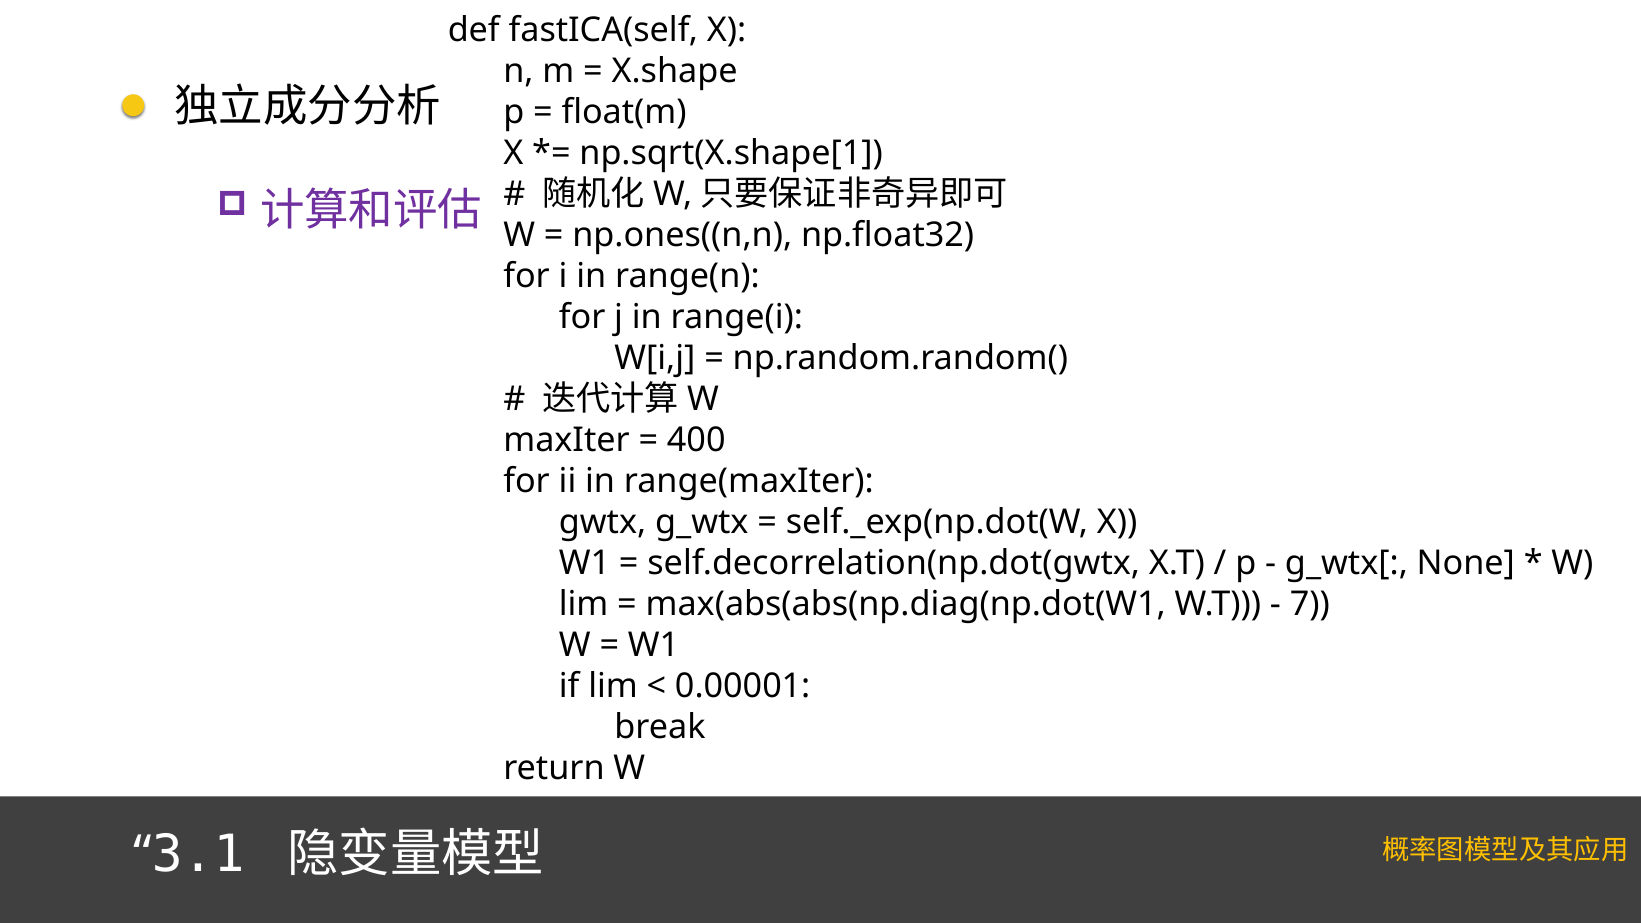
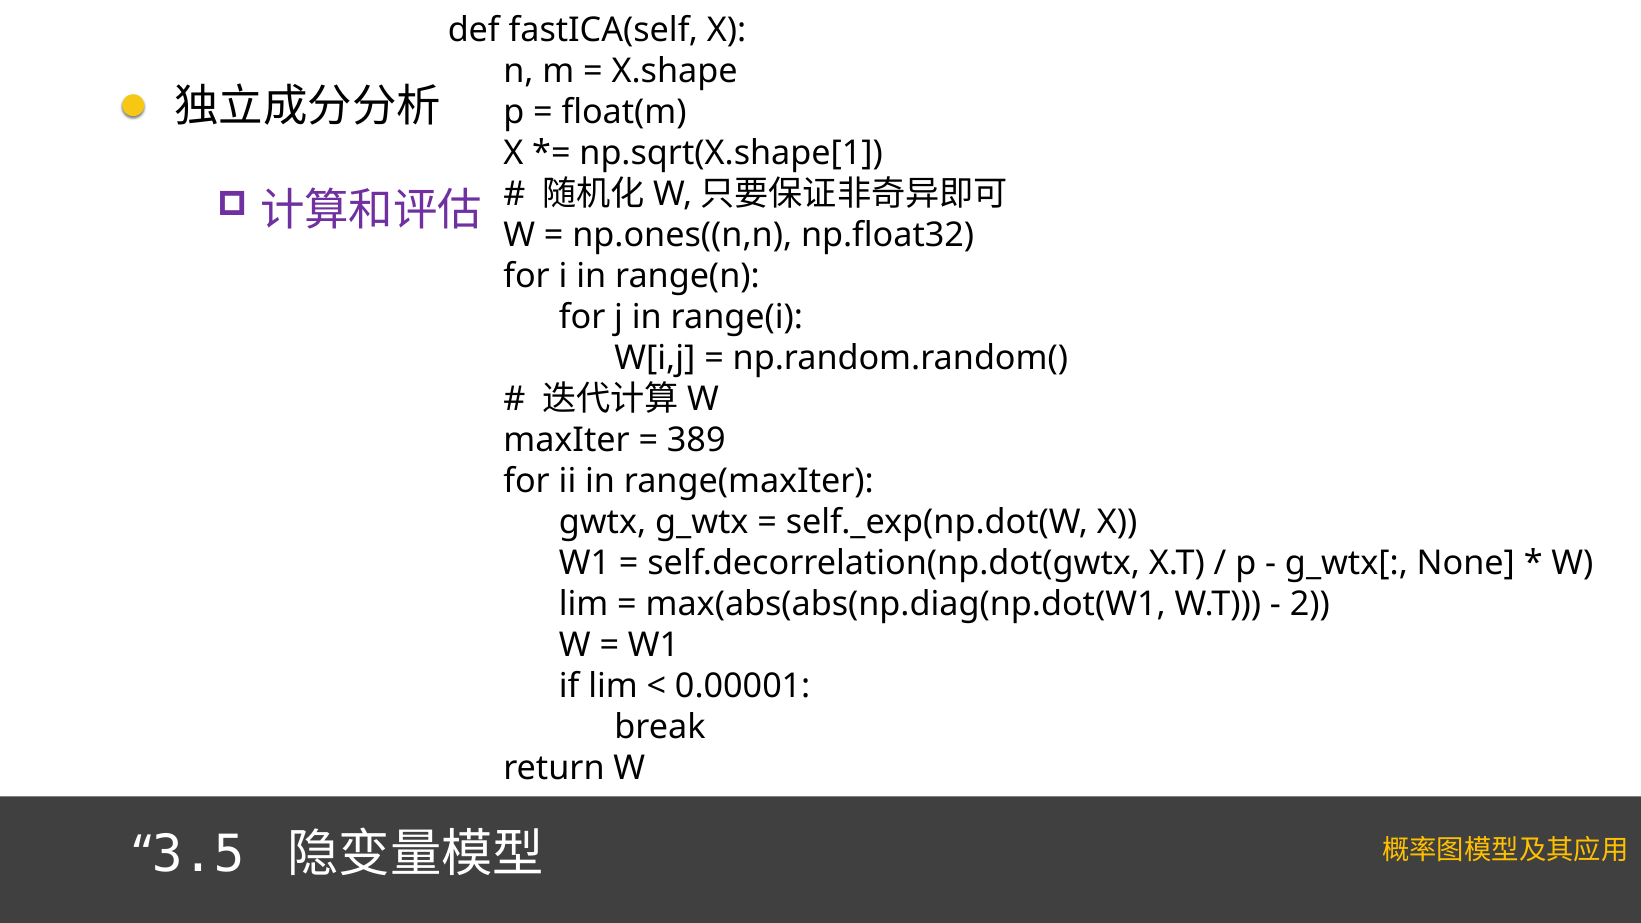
400: 400 -> 389 (696, 441)
7: 7 -> 2 (1310, 605)
3.1: 3.1 -> 3.5 (198, 855)
